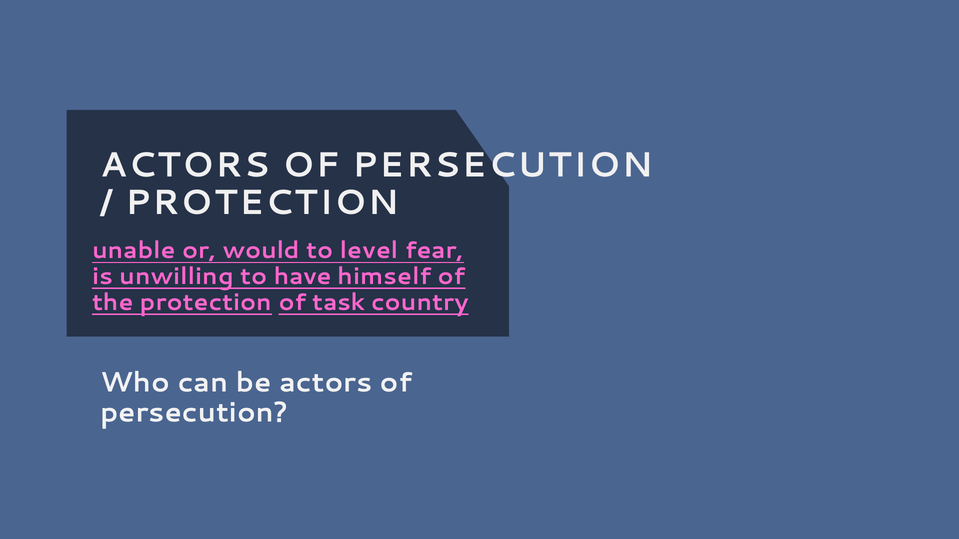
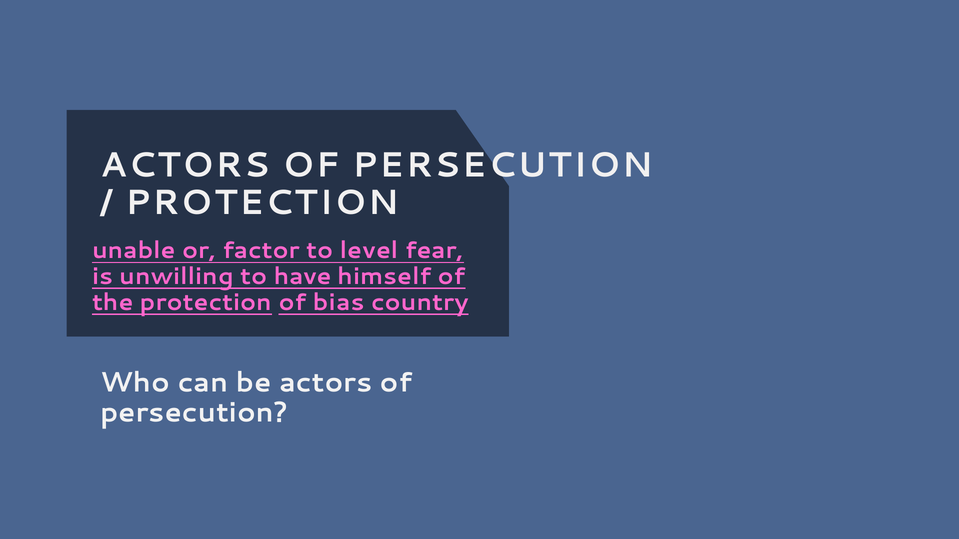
would: would -> factor (261, 251)
task: task -> bias (339, 302)
